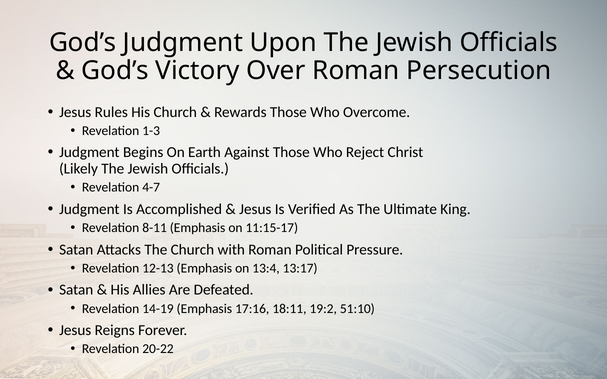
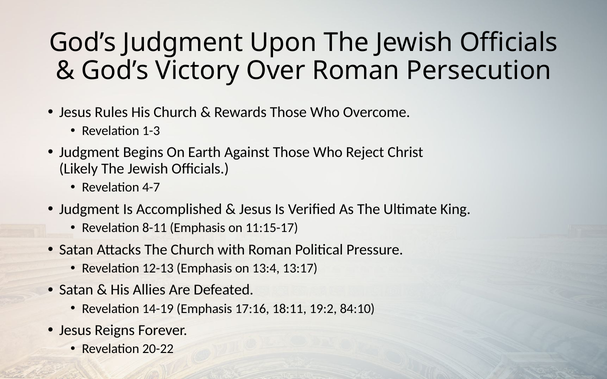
51:10: 51:10 -> 84:10 (357, 309)
